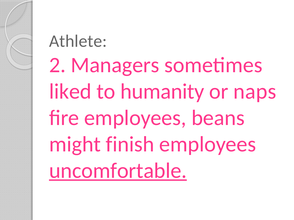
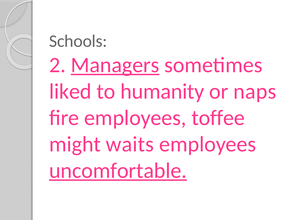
Athlete: Athlete -> Schools (78, 41)
Managers underline: none -> present (115, 65)
beans: beans -> toffee (218, 118)
finish: finish -> waits (130, 145)
